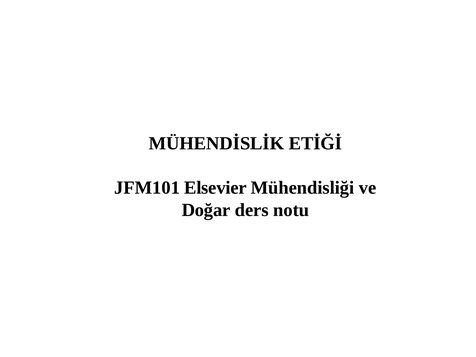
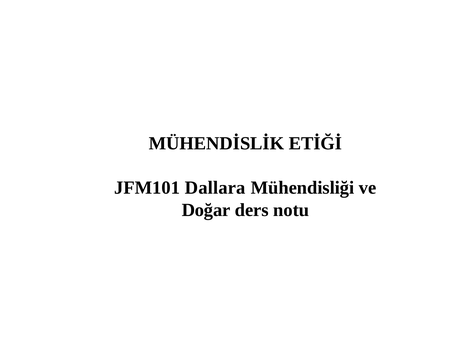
Elsevier: Elsevier -> Dallara (215, 188)
